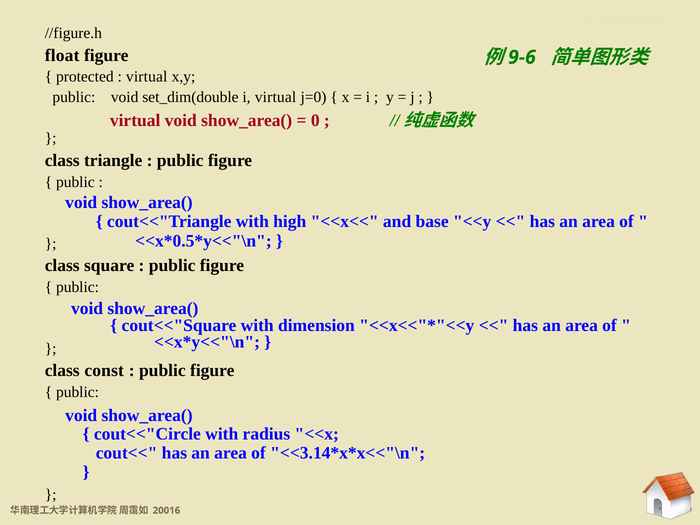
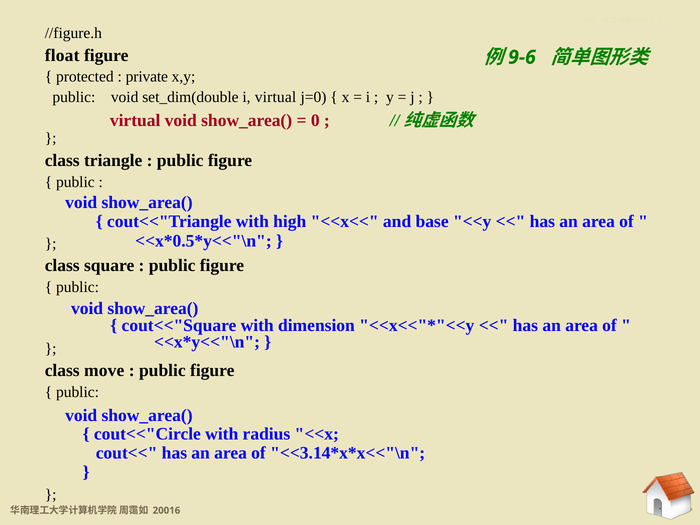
virtual: virtual -> private (147, 77)
const: const -> move (104, 371)
